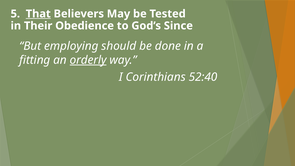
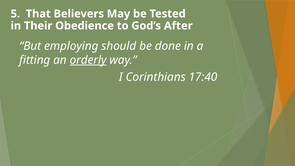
That underline: present -> none (38, 14)
Since: Since -> After (178, 26)
52:40: 52:40 -> 17:40 (203, 77)
